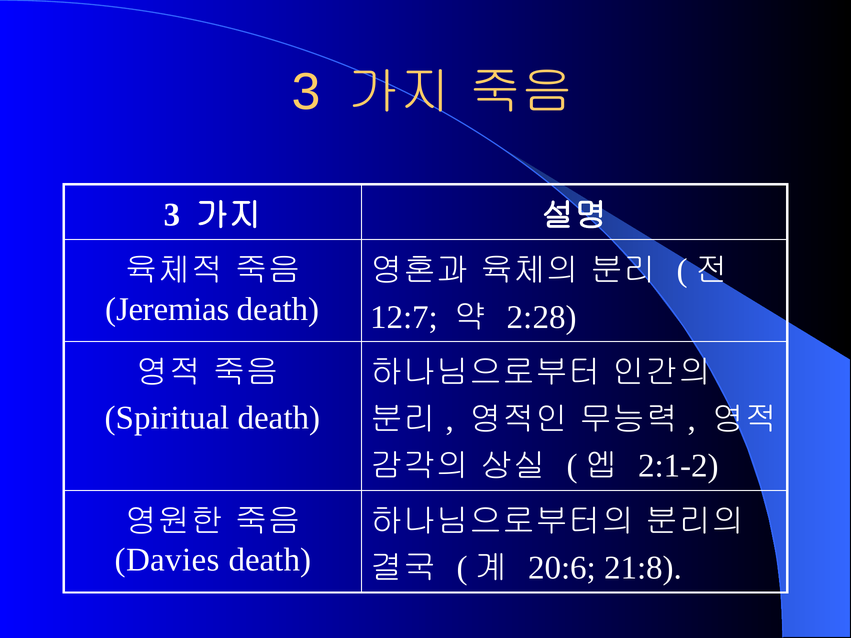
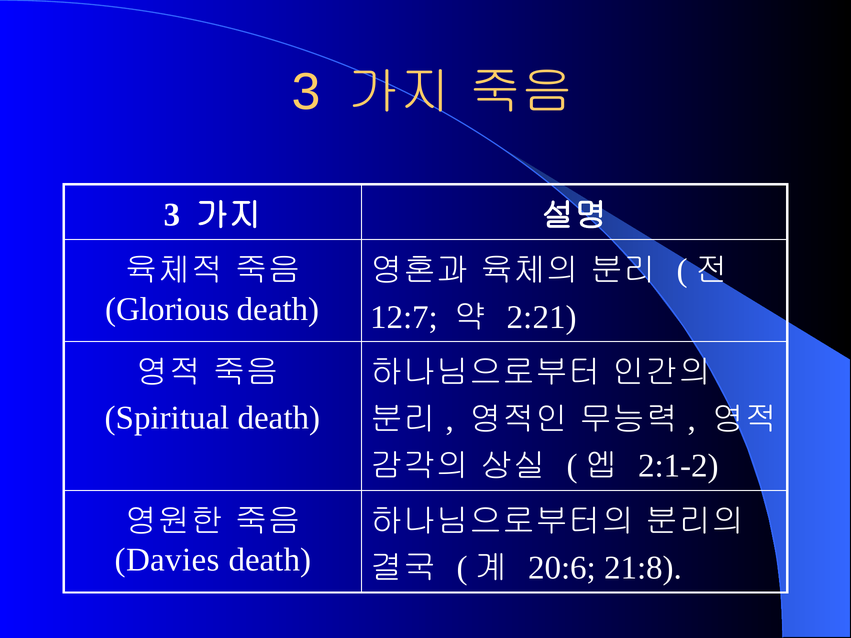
Jeremias: Jeremias -> Glorious (167, 309)
2:28: 2:28 -> 2:21 (542, 317)
